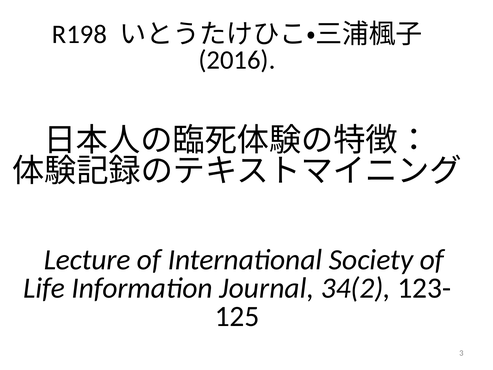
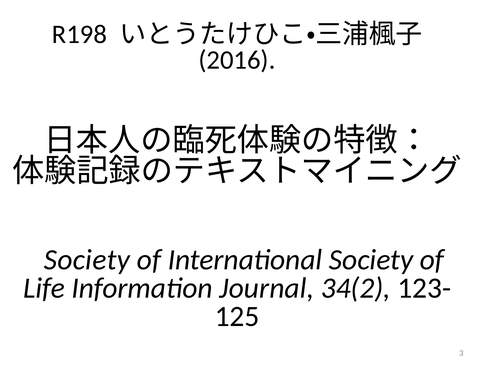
Lecture: Lecture -> Society (87, 260)
